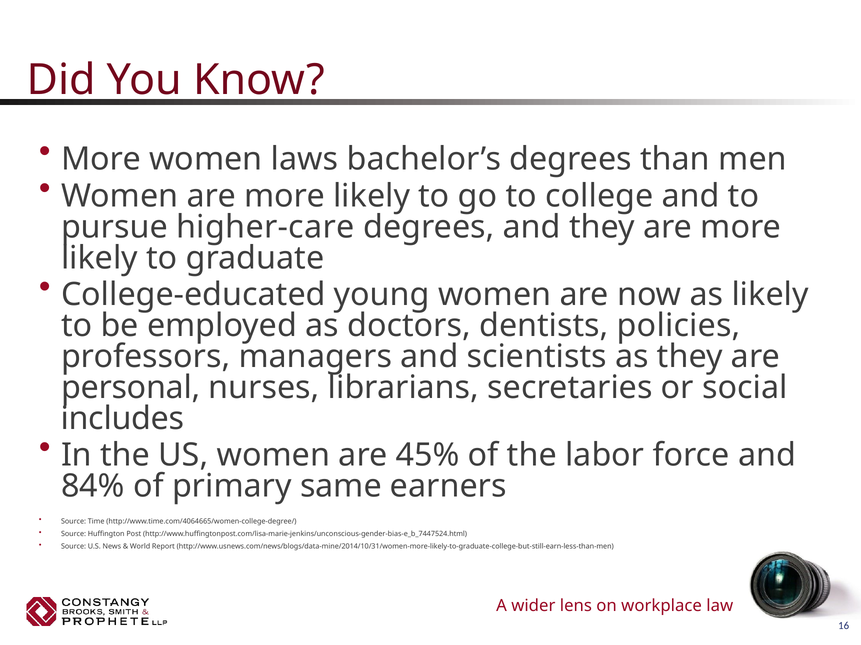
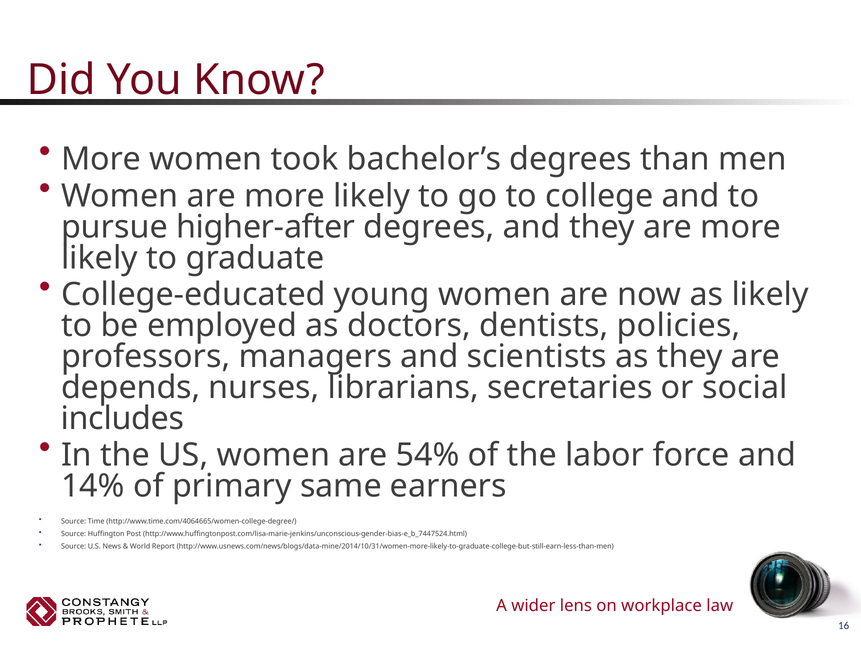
laws: laws -> took (305, 159)
higher-care: higher-care -> higher-after (266, 227)
personal: personal -> depends (131, 388)
45%: 45% -> 54% (428, 456)
84%: 84% -> 14% (93, 487)
